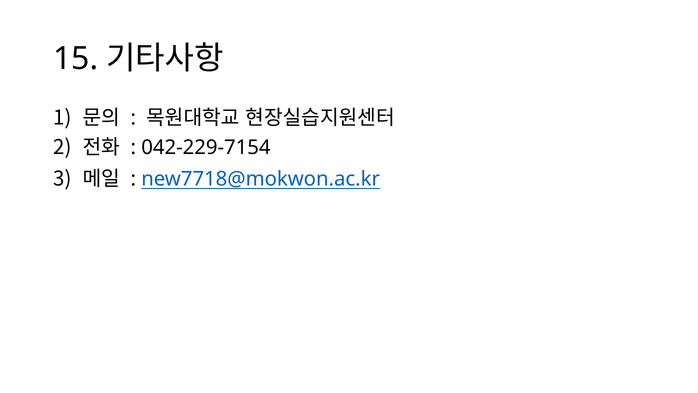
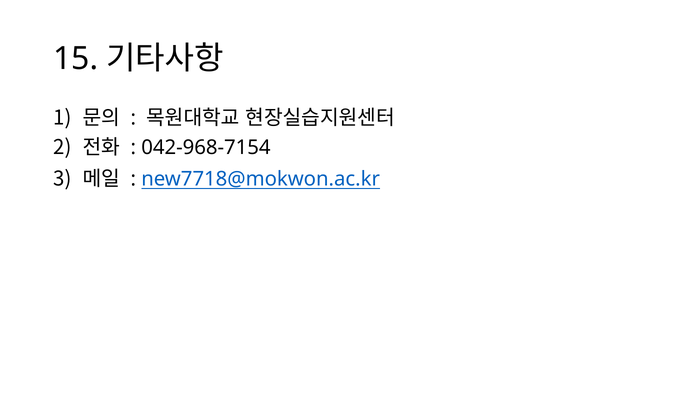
042-229-7154: 042-229-7154 -> 042-968-7154 (206, 147)
